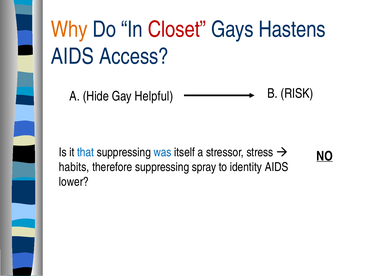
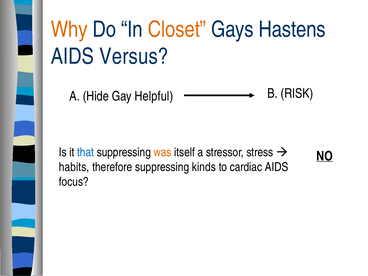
Closet colour: red -> orange (177, 29)
Access: Access -> Versus (134, 56)
was colour: blue -> orange (163, 152)
spray: spray -> kinds (204, 167)
identity: identity -> cardiac (246, 167)
lower: lower -> focus (74, 182)
